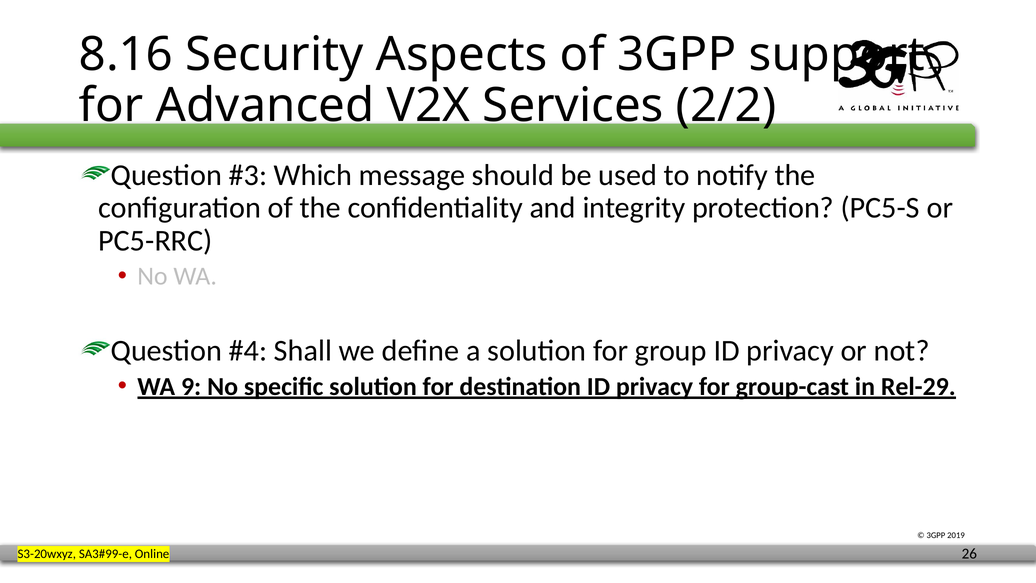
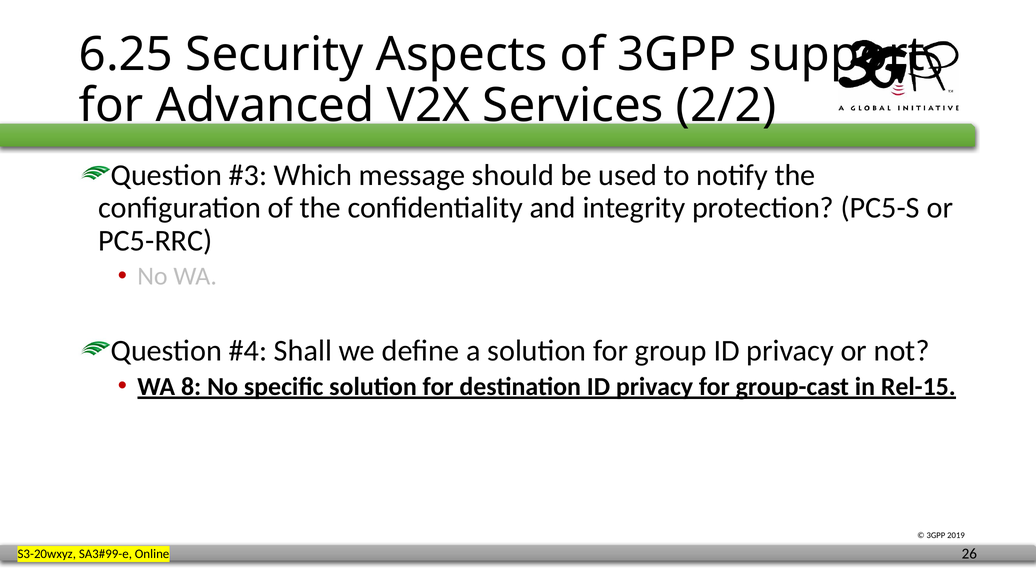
8.16: 8.16 -> 6.25 (126, 54)
9: 9 -> 8 (191, 386)
Rel-29: Rel-29 -> Rel-15 (918, 386)
